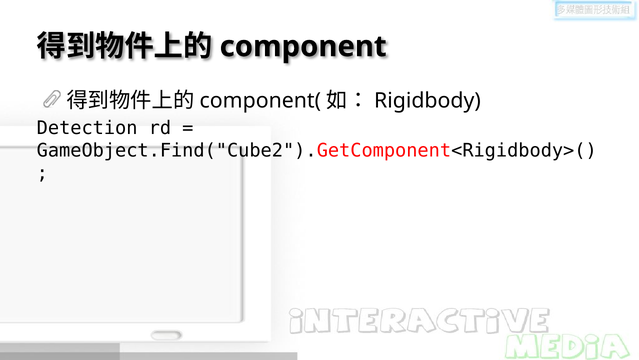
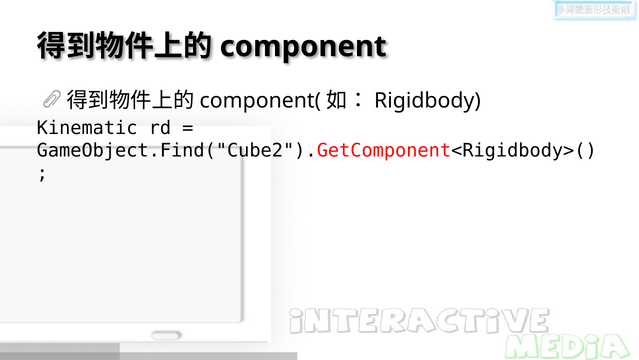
Detection: Detection -> Kinematic (87, 128)
